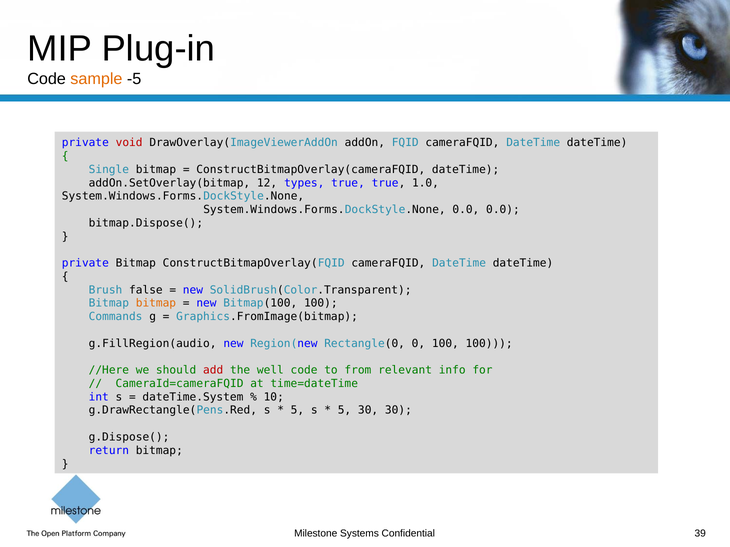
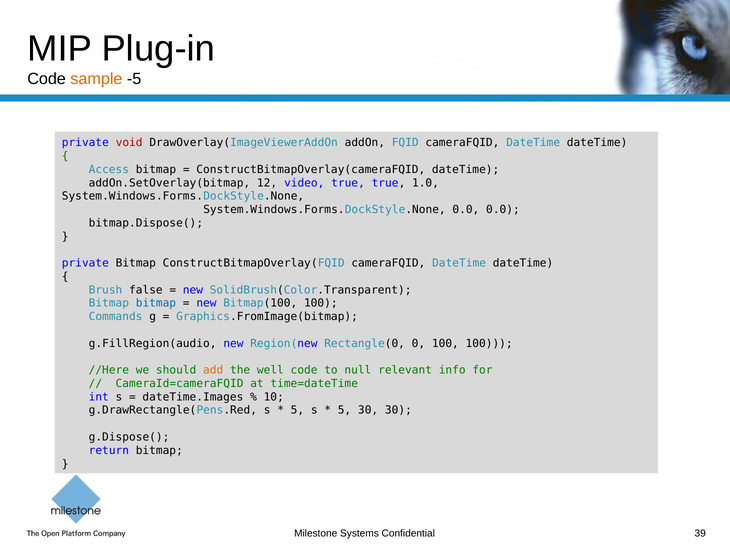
Single: Single -> Access (109, 170)
types: types -> video (304, 183)
bitmap colour: orange -> blue (156, 304)
add colour: red -> orange (213, 371)
from: from -> null (358, 371)
dateTime.System: dateTime.System -> dateTime.Images (193, 397)
